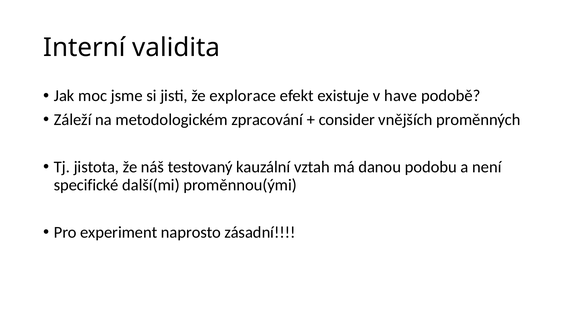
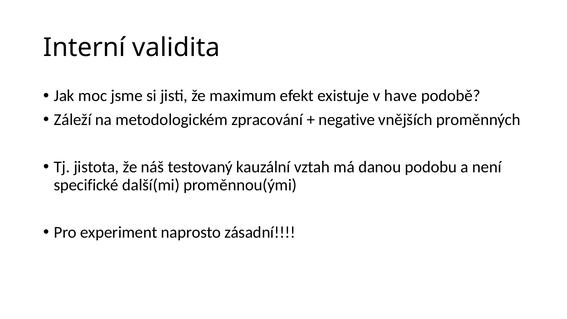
explorace: explorace -> maximum (243, 96)
consider: consider -> negative (347, 120)
